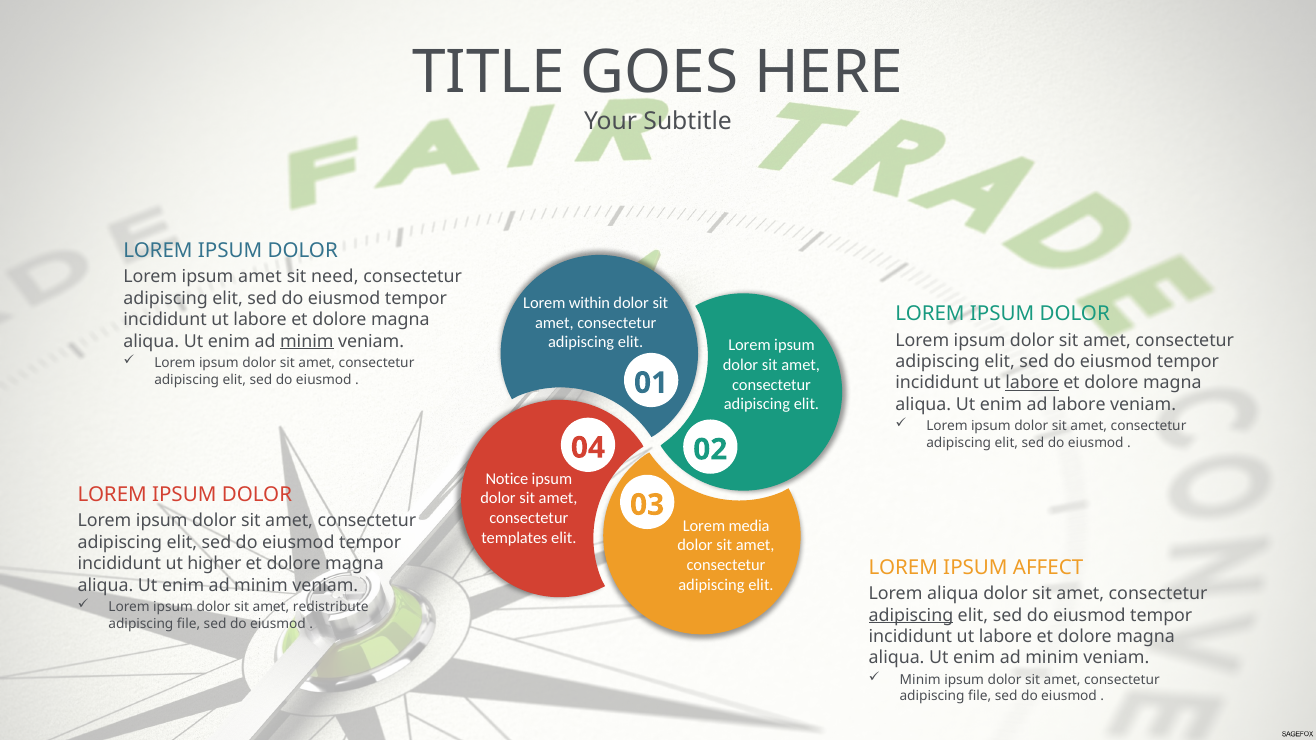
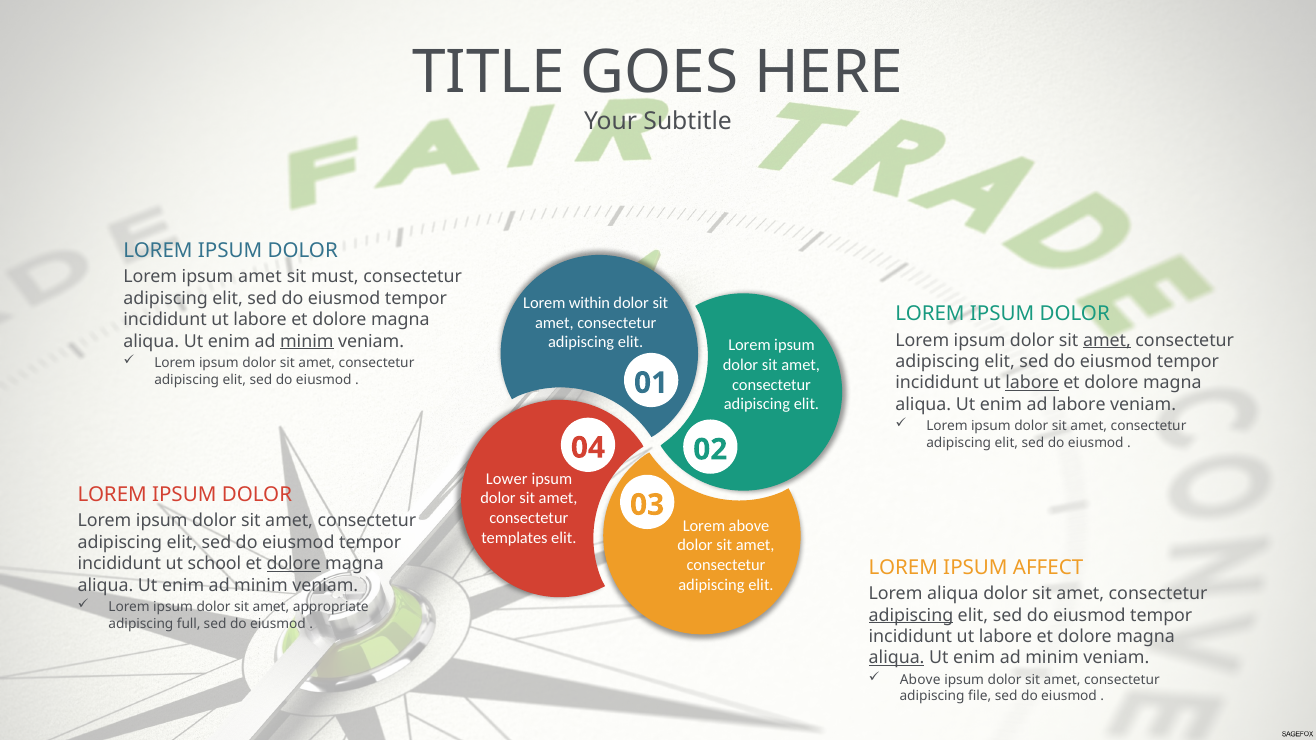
need: need -> must (335, 277)
amet underline: none -> present (1107, 340)
Notice: Notice -> Lower (507, 479)
Lorem media: media -> above (749, 526)
higher: higher -> school (214, 564)
dolore underline: none -> present (294, 564)
redistribute: redistribute -> appropriate (331, 607)
file: file -> full (189, 624)
aliqua underline: none -> present (897, 658)
Minim: Minim -> Above (920, 680)
